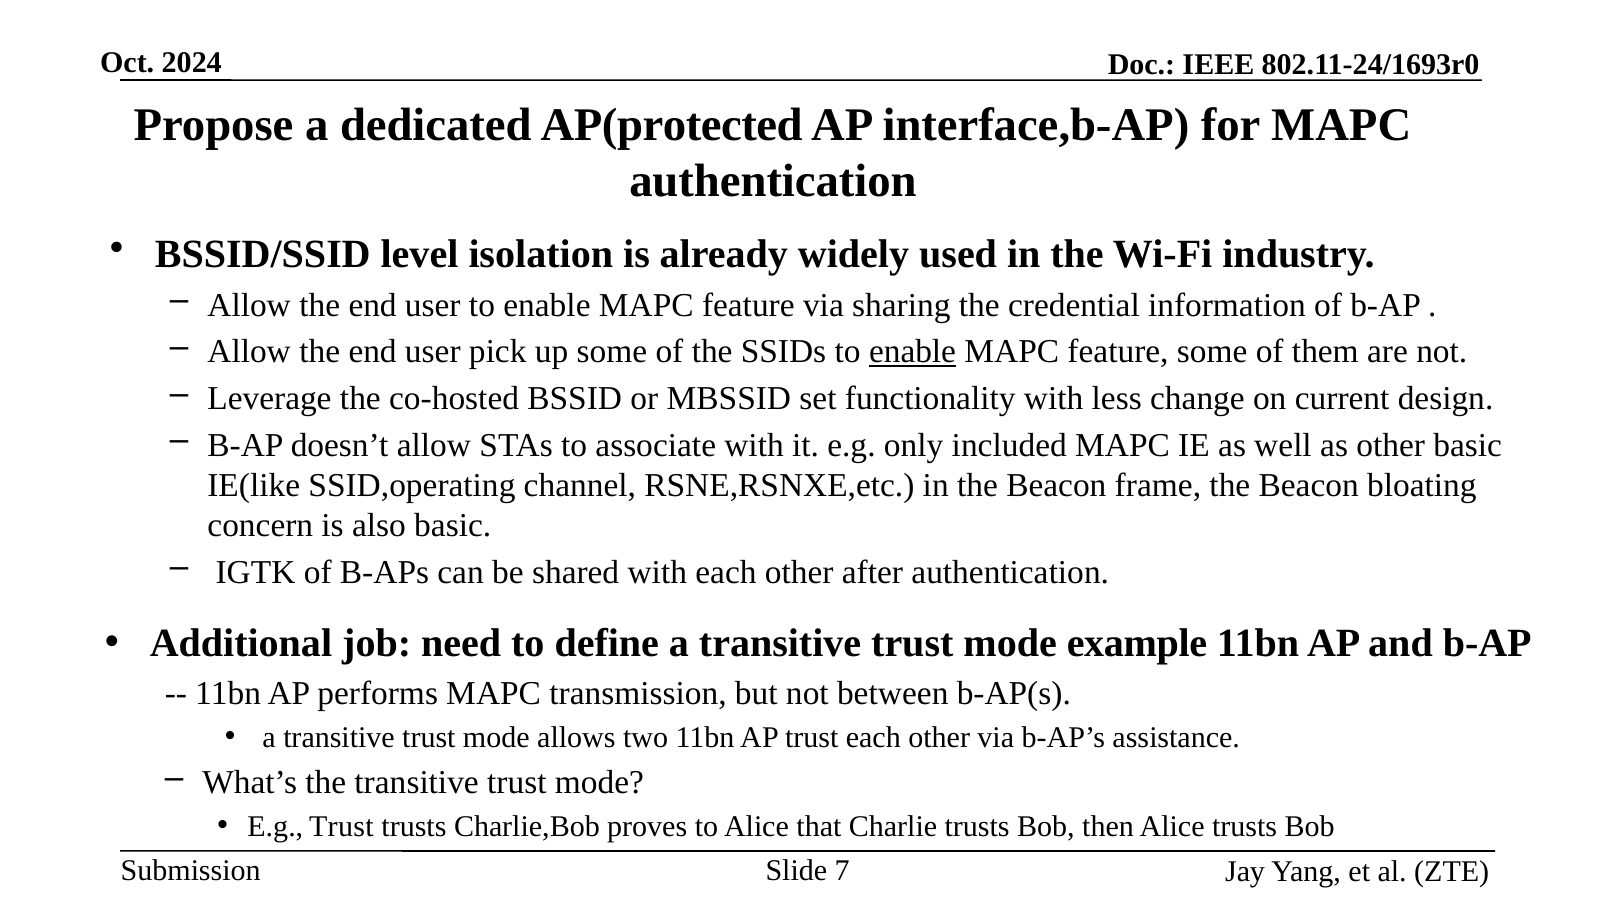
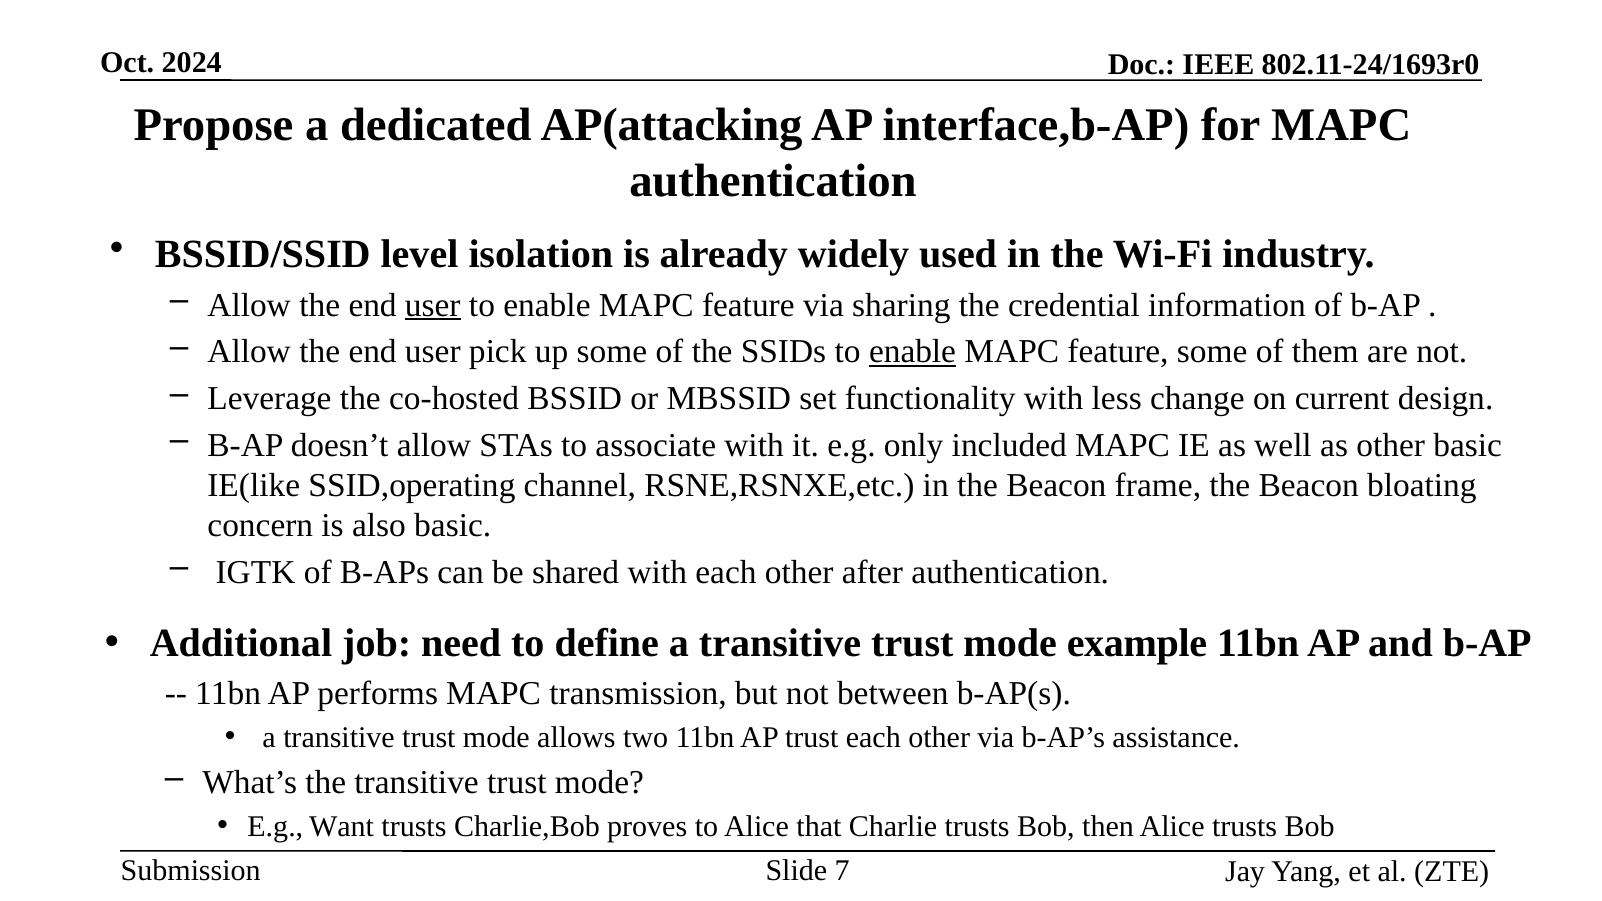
AP(protected: AP(protected -> AP(attacking (672, 125)
user underline: none -> present (433, 305)
E.g Trust: Trust -> Want (342, 826)
